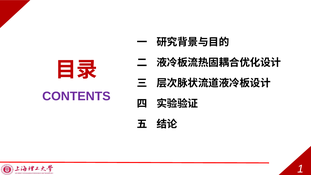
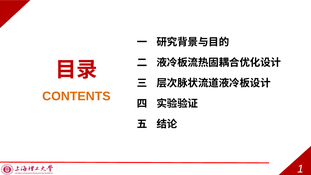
CONTENTS colour: purple -> orange (76, 96)
